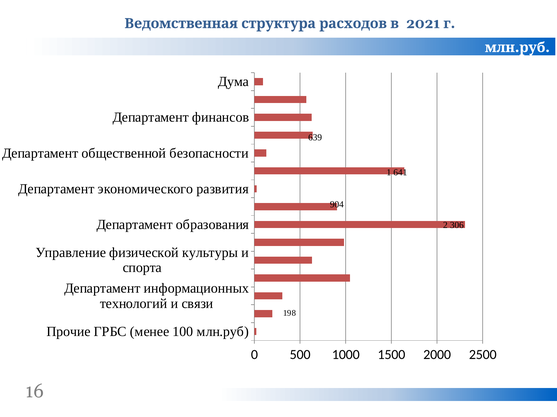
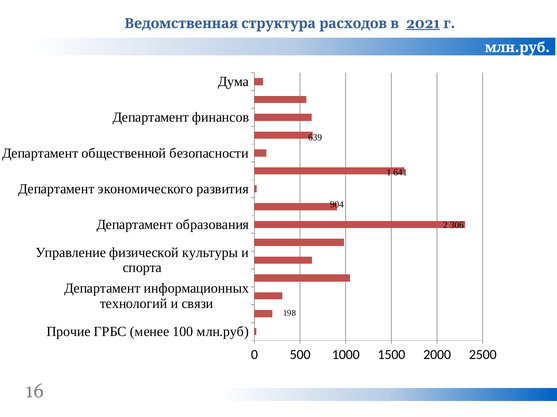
2021 underline: none -> present (423, 24)
